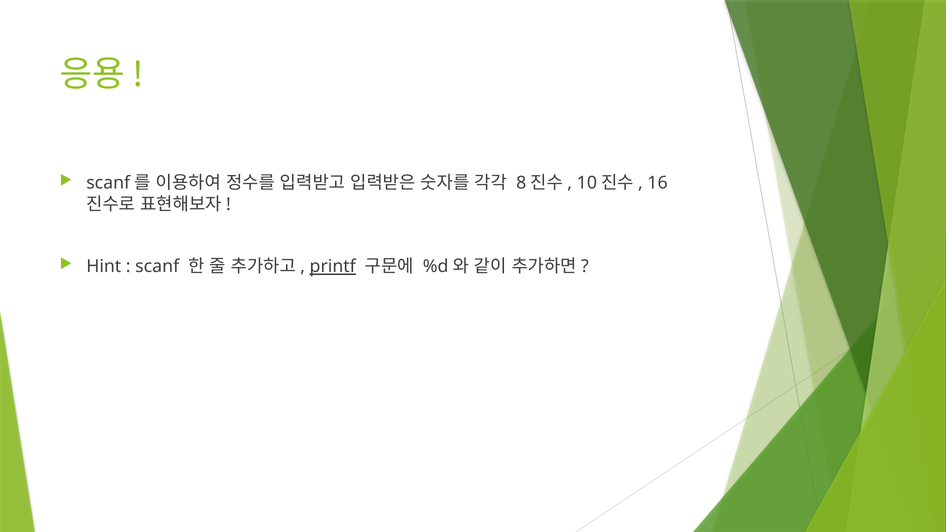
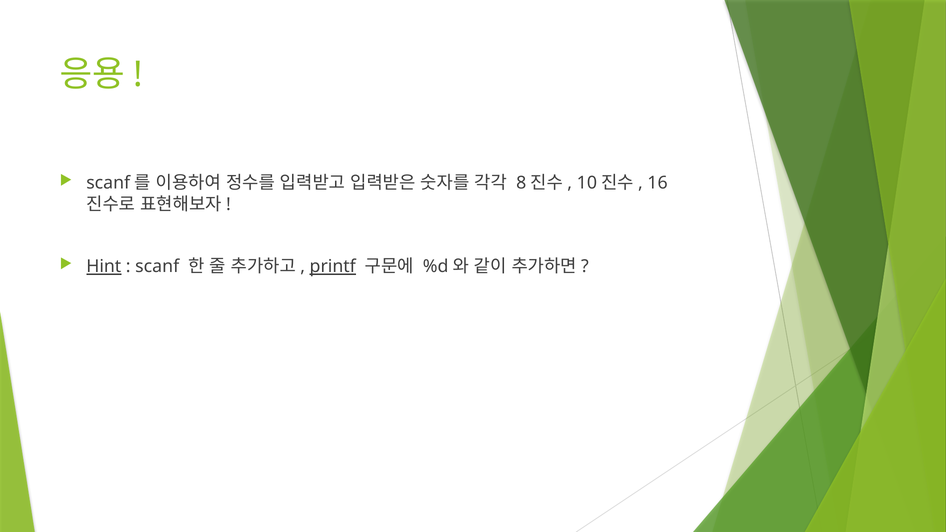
Hint underline: none -> present (104, 267)
